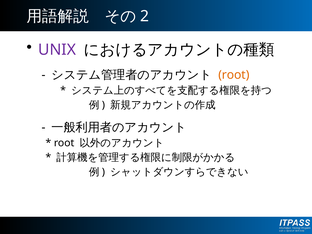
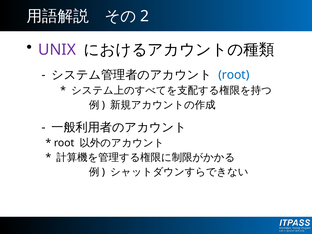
root colour: orange -> blue (234, 75)
